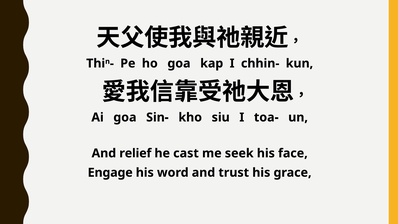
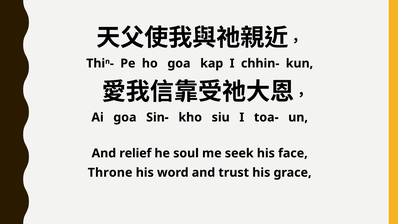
cast: cast -> soul (186, 153)
Engage: Engage -> Throne (110, 172)
